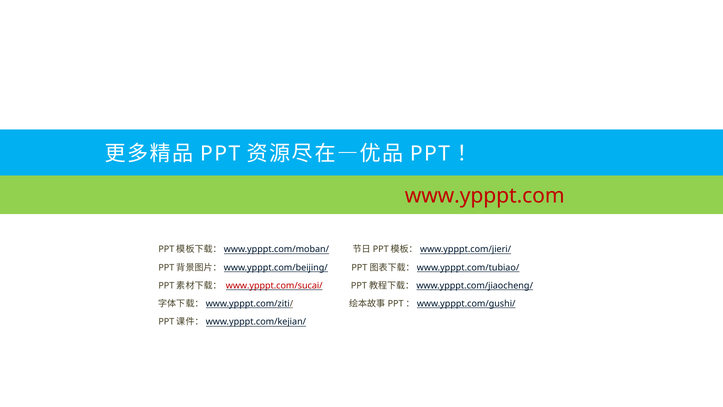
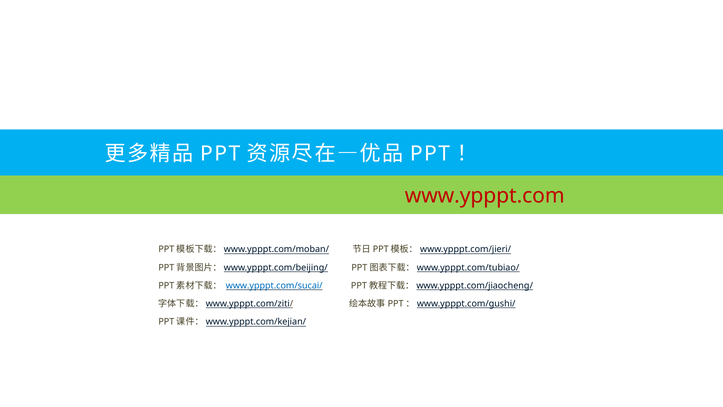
www.ypppt.com/sucai/ colour: red -> blue (274, 285)
